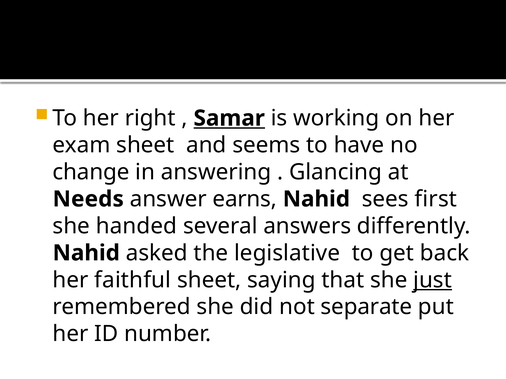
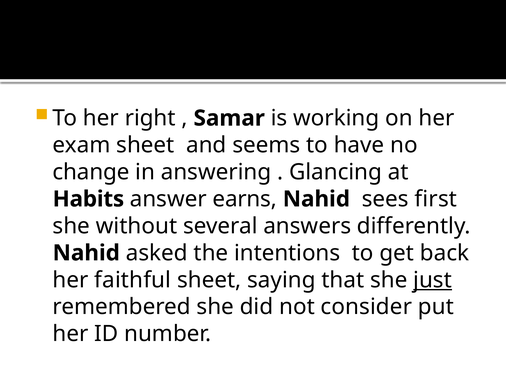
Samar underline: present -> none (229, 118)
Needs: Needs -> Habits (88, 199)
handed: handed -> without (136, 226)
legislative: legislative -> intentions (287, 253)
separate: separate -> consider (366, 307)
